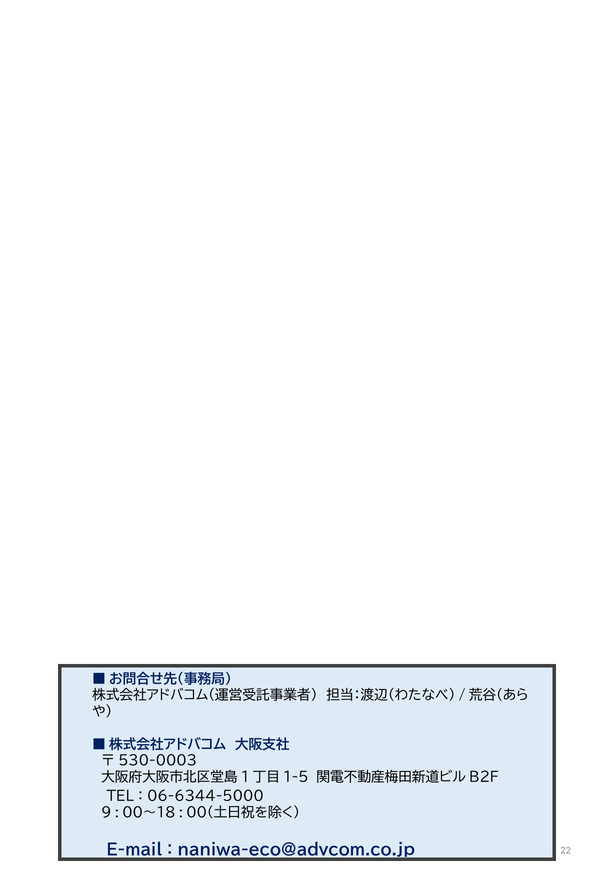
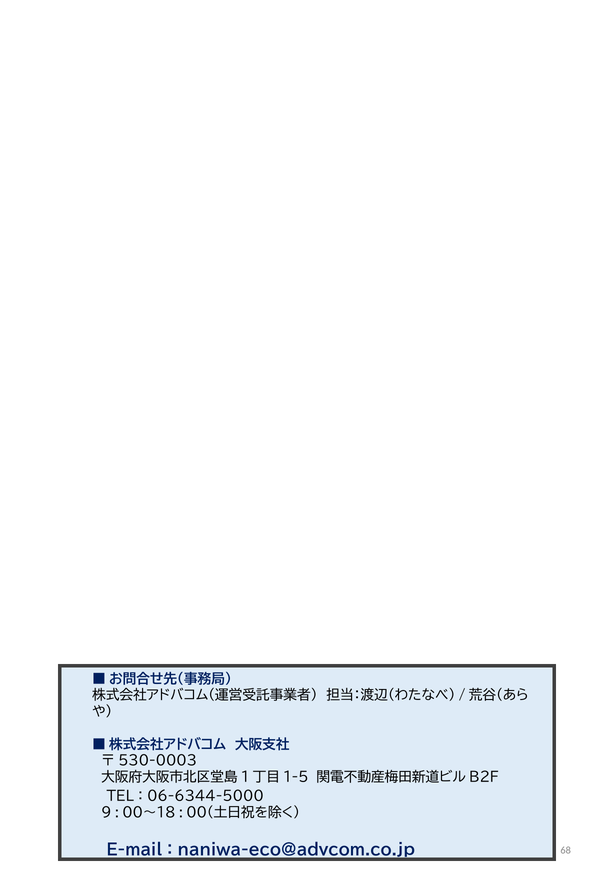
22: 22 -> 68 (566, 850)
